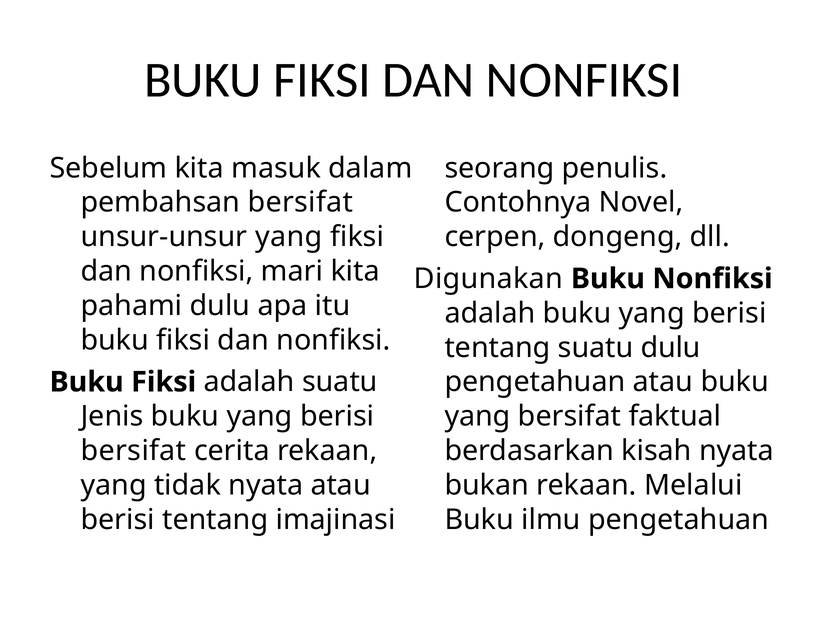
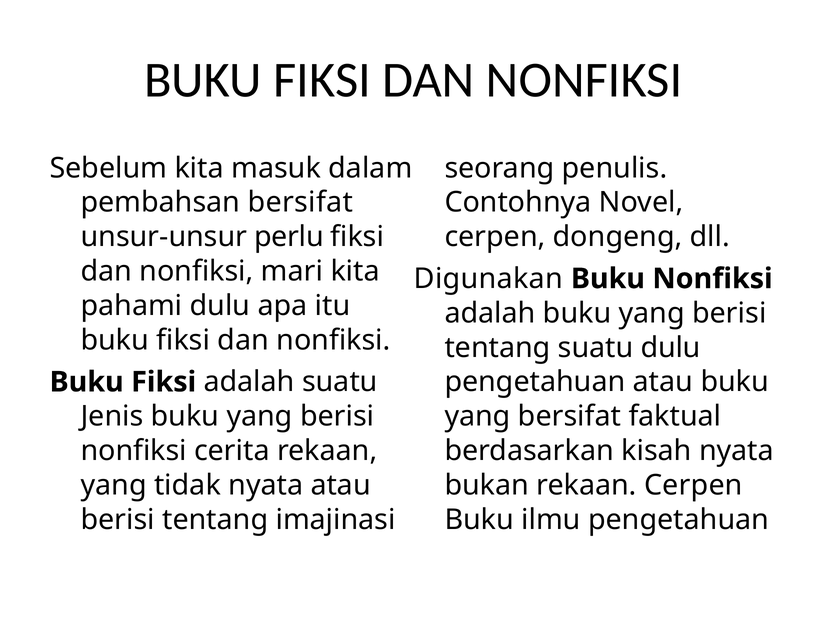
unsur-unsur yang: yang -> perlu (289, 237)
bersifat: bersifat -> nonfiksi (134, 451)
rekaan Melalui: Melalui -> Cerpen (693, 485)
